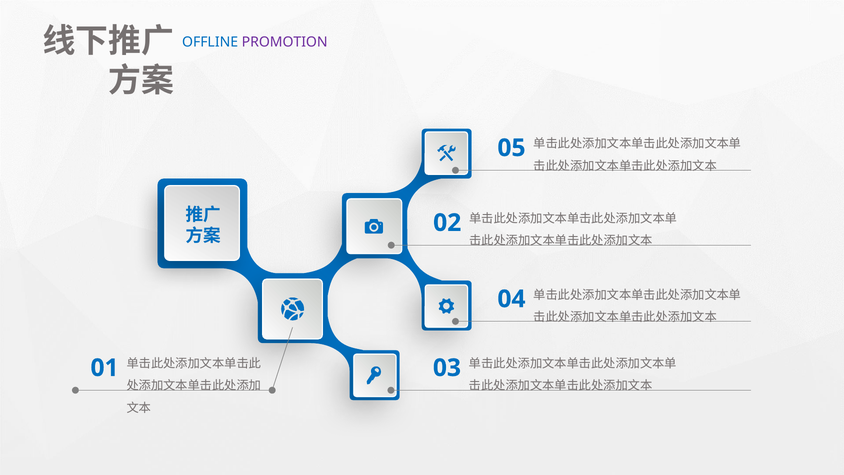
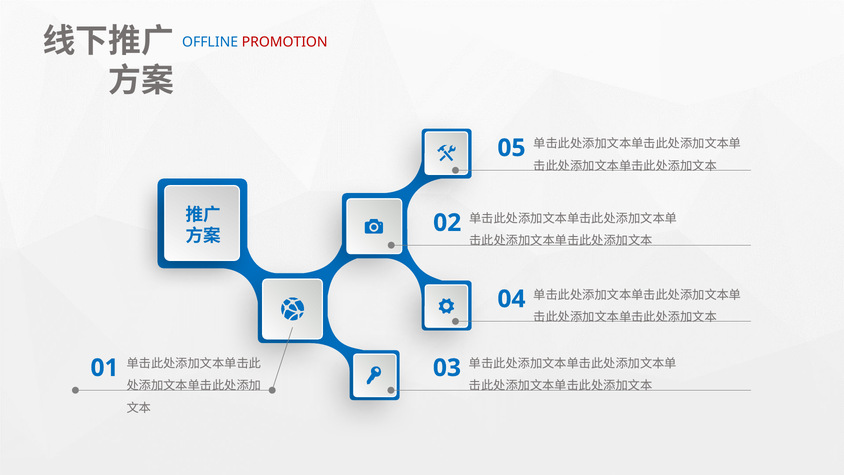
PROMOTION colour: purple -> red (285, 42)
